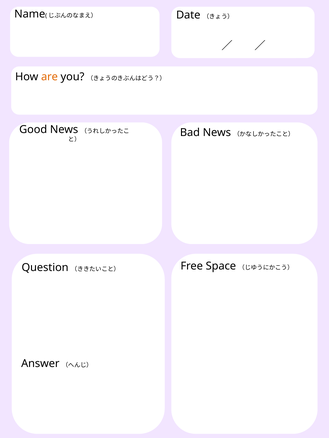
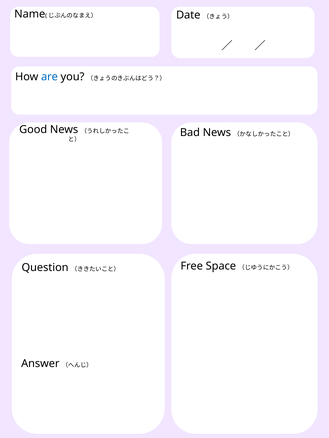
are colour: orange -> blue (49, 77)
